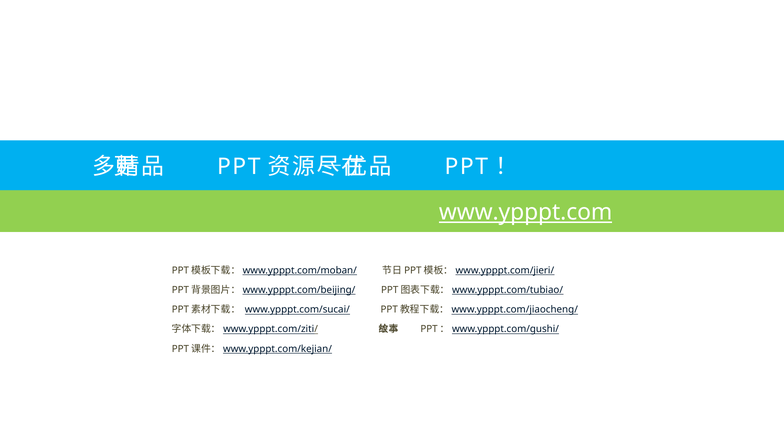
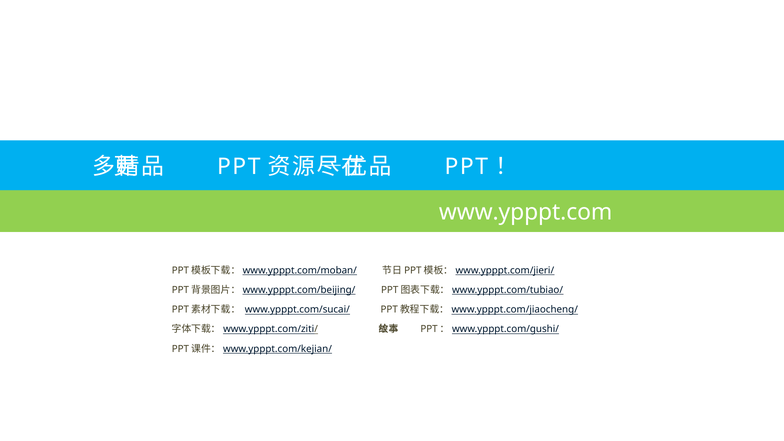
www.ypppt.com underline: present -> none (526, 212)
